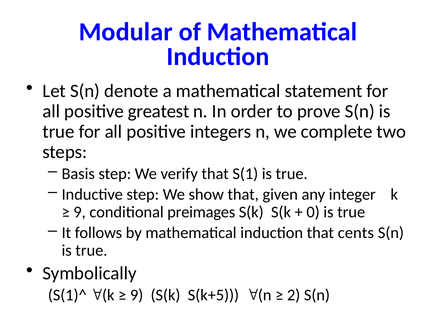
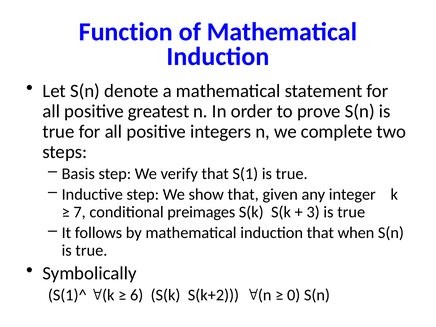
Modular: Modular -> Function (126, 32)
9: 9 -> 7 (80, 212)
0: 0 -> 3 (313, 212)
cents: cents -> when (356, 233)
9: 9 -> 6 (137, 295)
S(k+5: S(k+5 -> S(k+2 (213, 295)
2: 2 -> 0 (294, 295)
